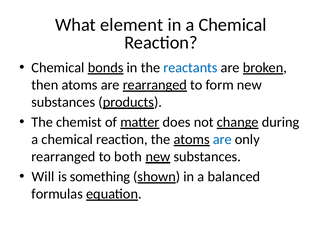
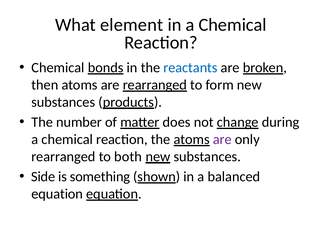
chemist: chemist -> number (79, 122)
are colour: blue -> purple (222, 139)
Will: Will -> Side (43, 176)
formulas: formulas -> equation (57, 194)
